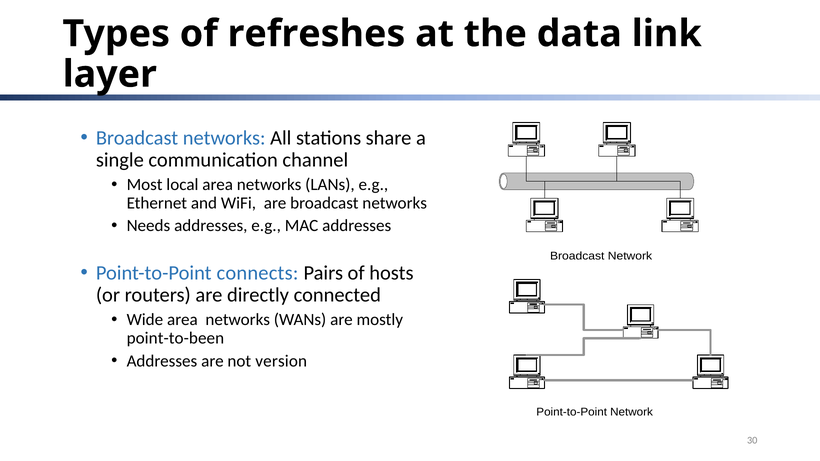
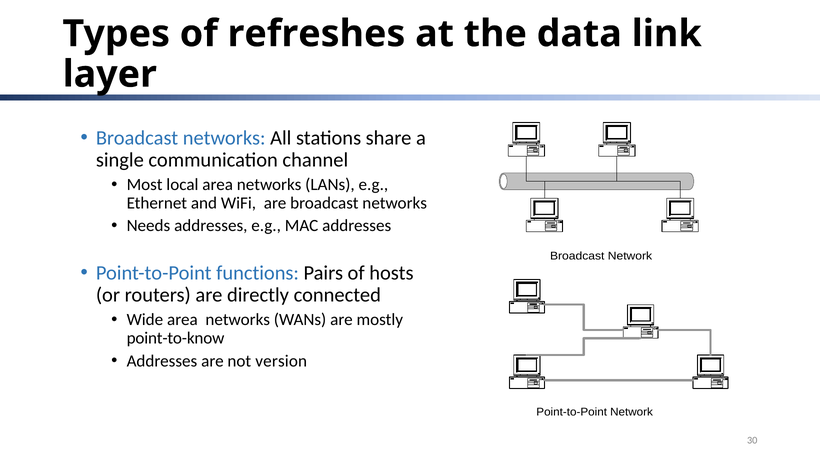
connects: connects -> functions (258, 273)
point-to-been: point-to-been -> point-to-know (175, 338)
